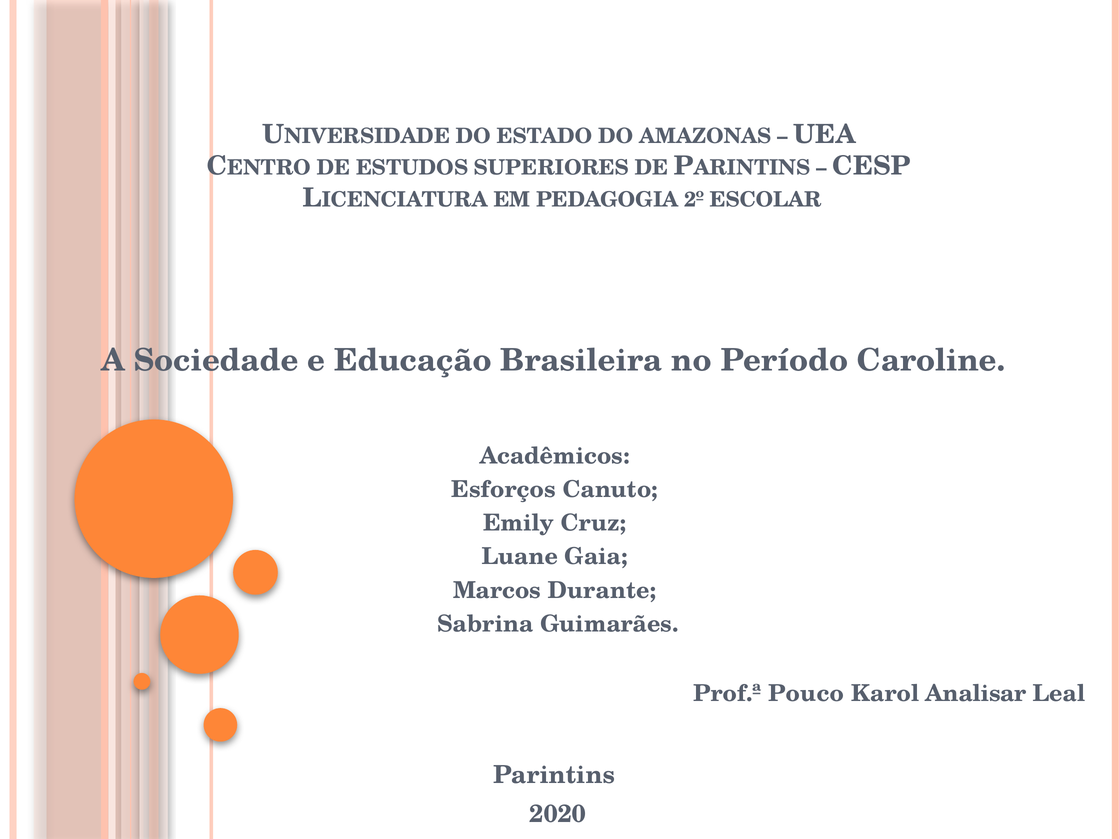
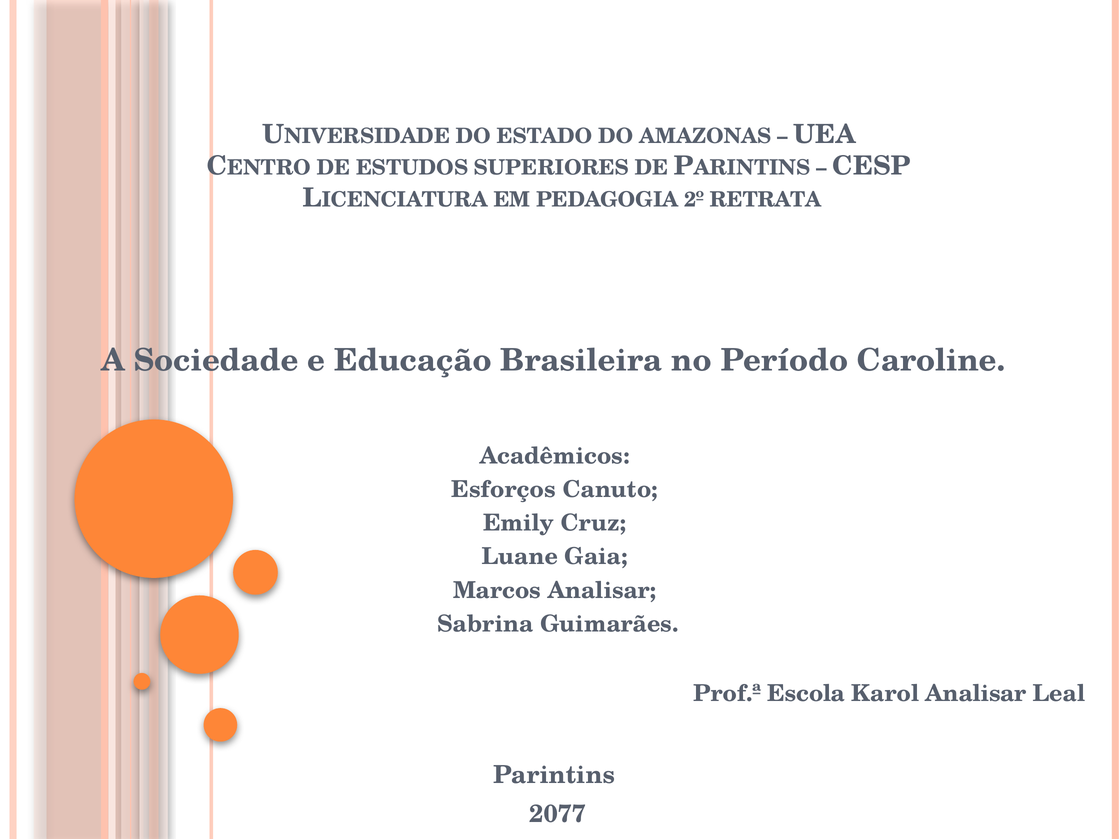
ESCOLAR: ESCOLAR -> RETRATA (766, 200)
Marcos Durante: Durante -> Analisar (602, 590)
Pouco: Pouco -> Escola (806, 694)
2020: 2020 -> 2077 (558, 814)
